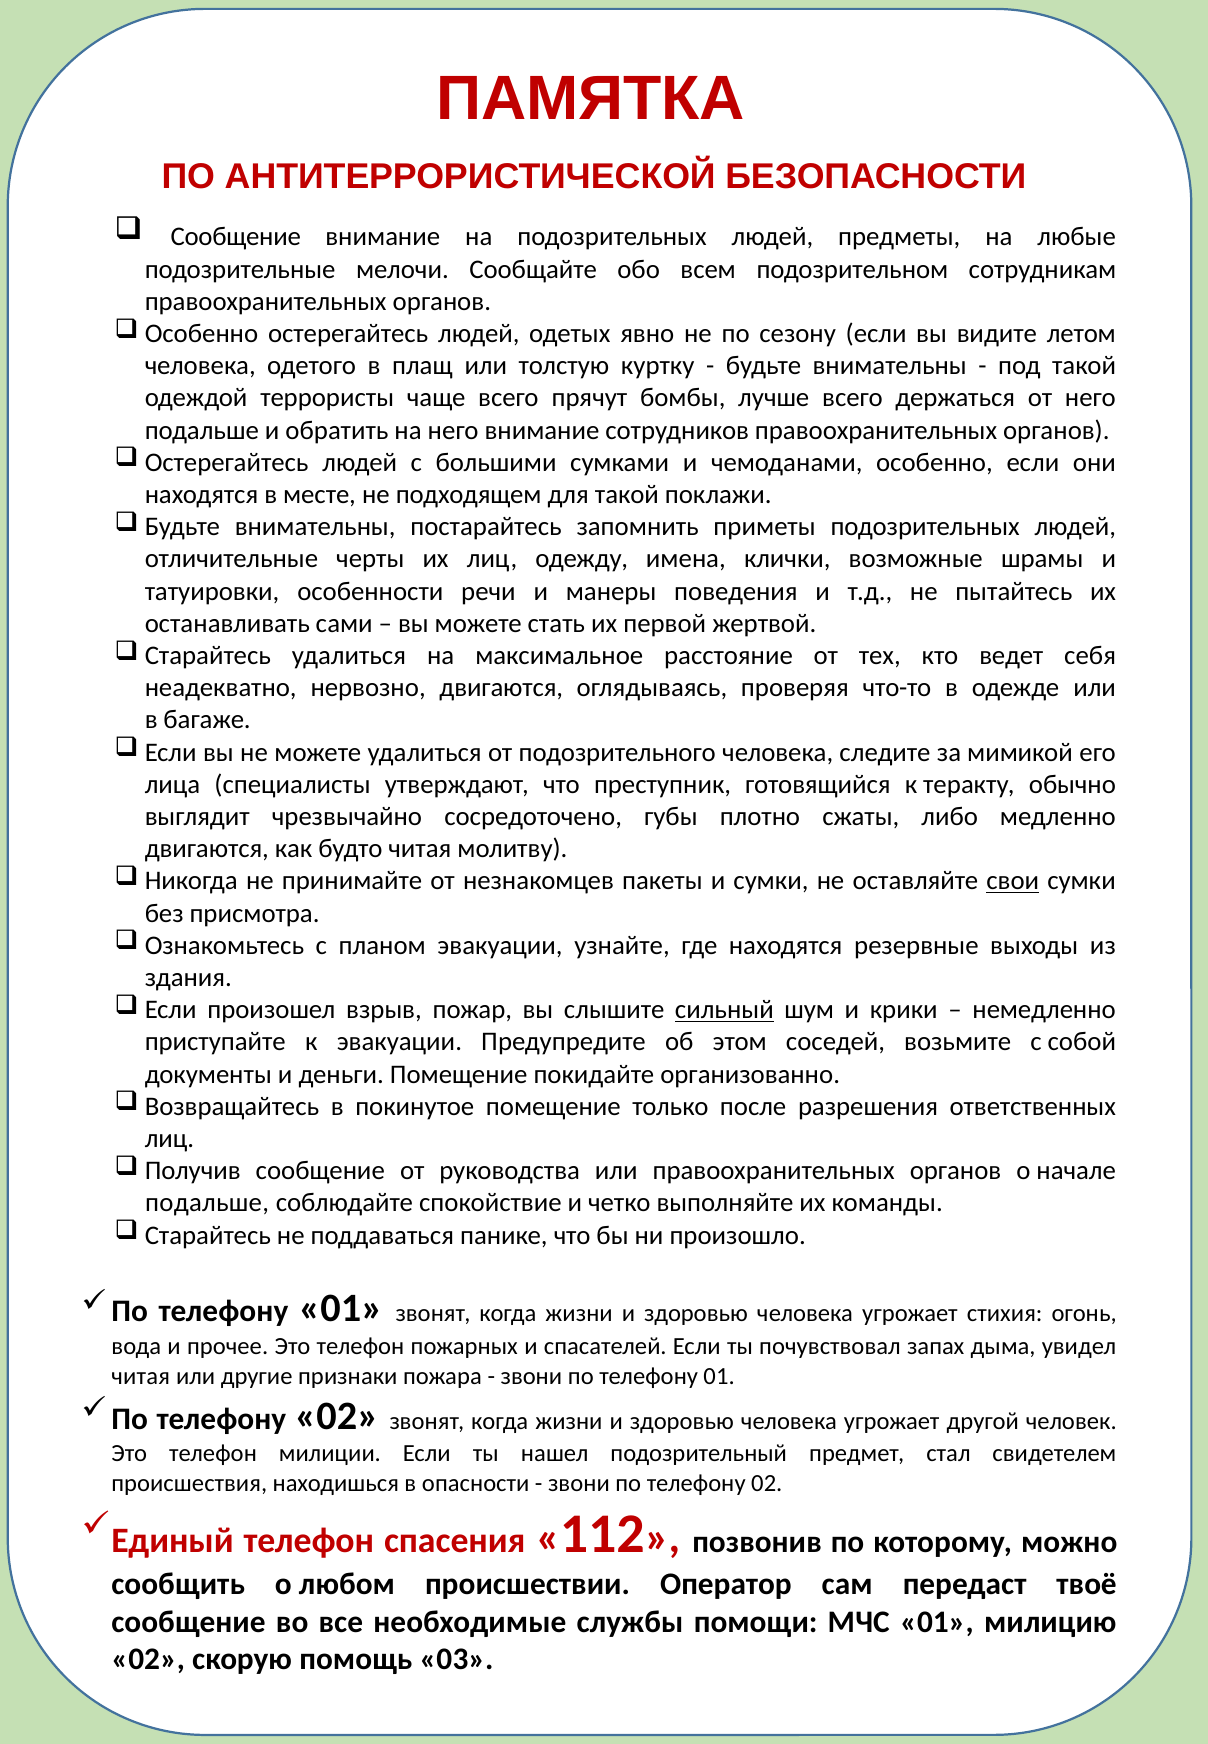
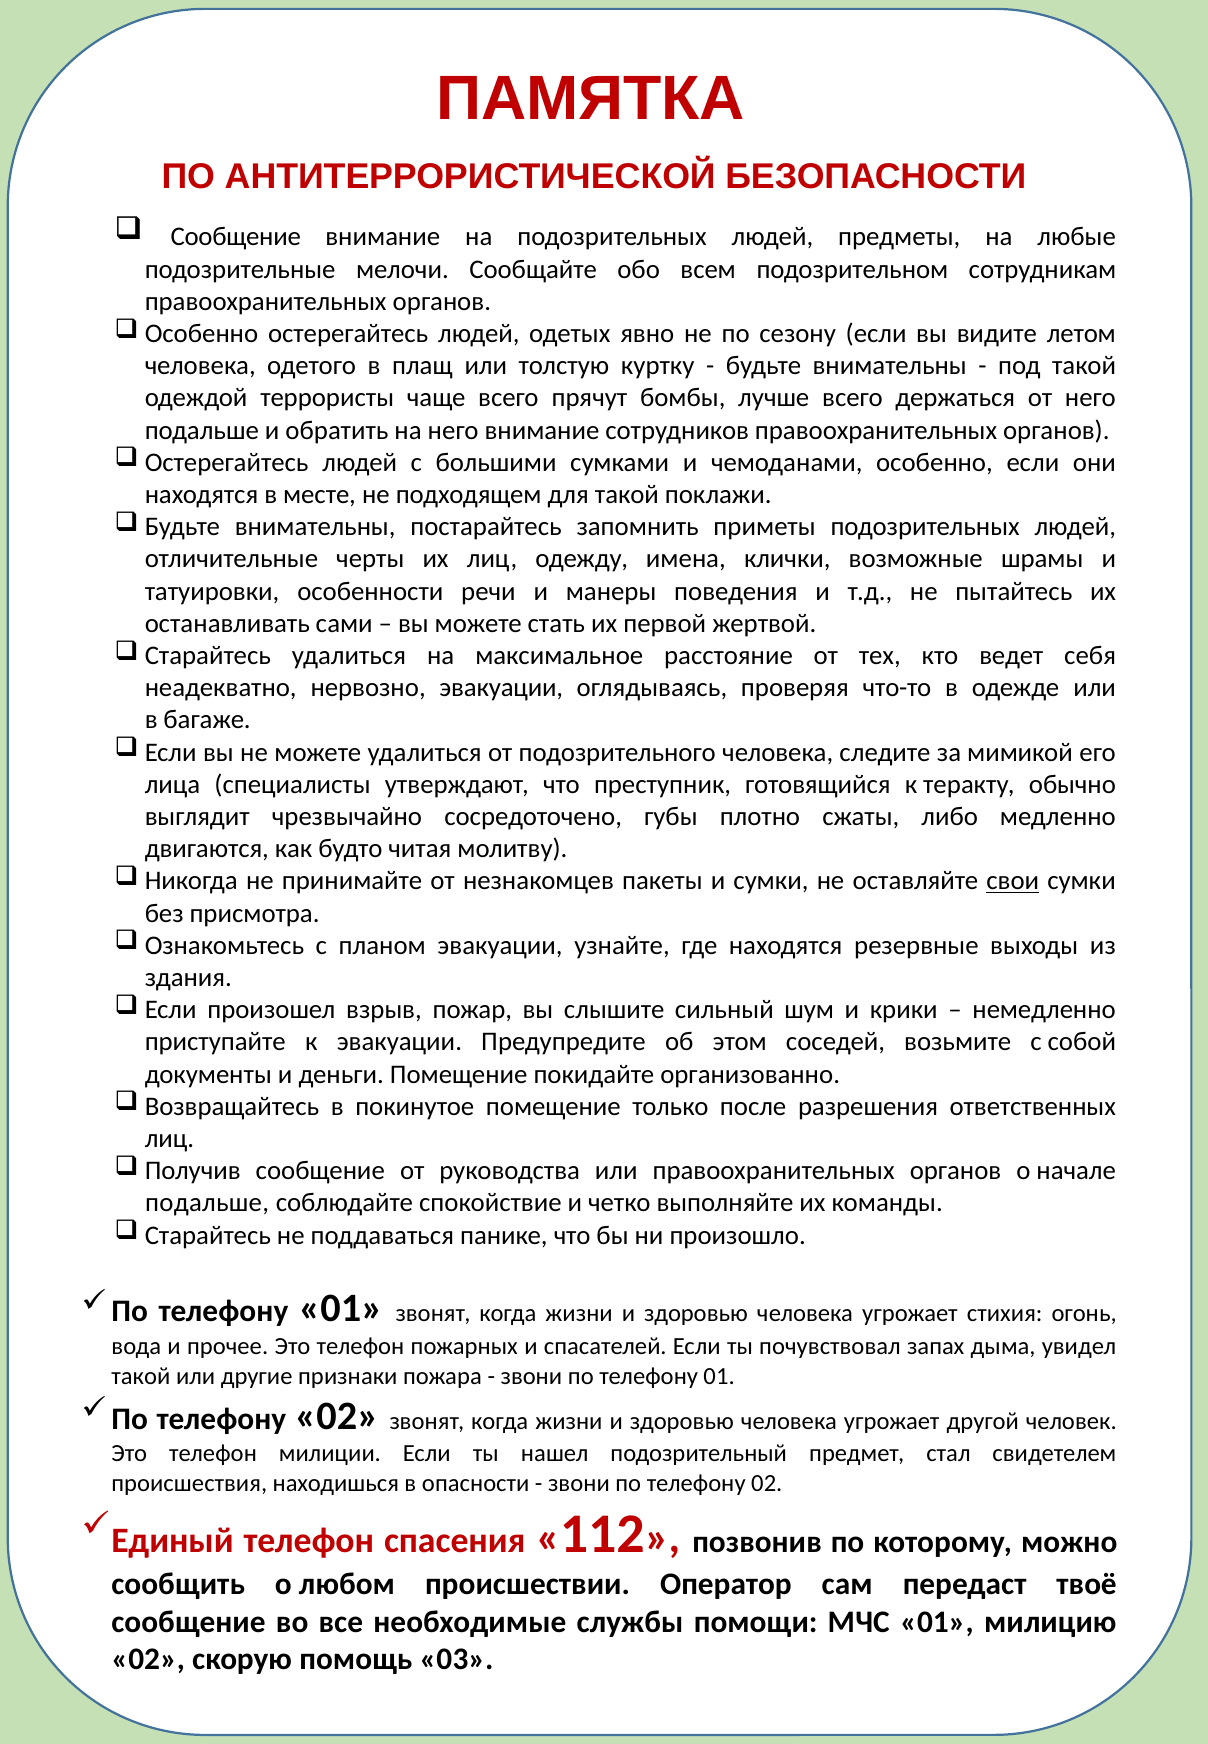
нервозно двигаются: двигаются -> эвакуации (501, 688)
сильный underline: present -> none (724, 1010)
читая: читая -> такой (141, 1377)
